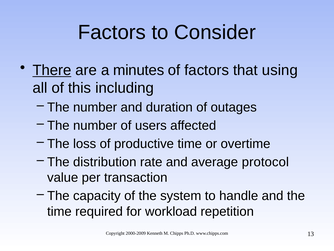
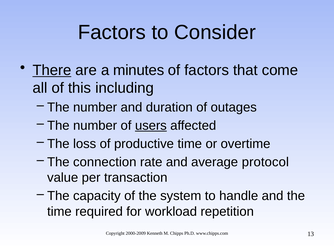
using: using -> come (280, 70)
users underline: none -> present (151, 125)
distribution: distribution -> connection (105, 162)
